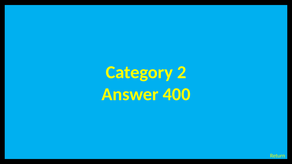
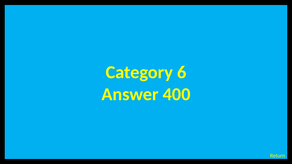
2: 2 -> 6 (182, 72)
